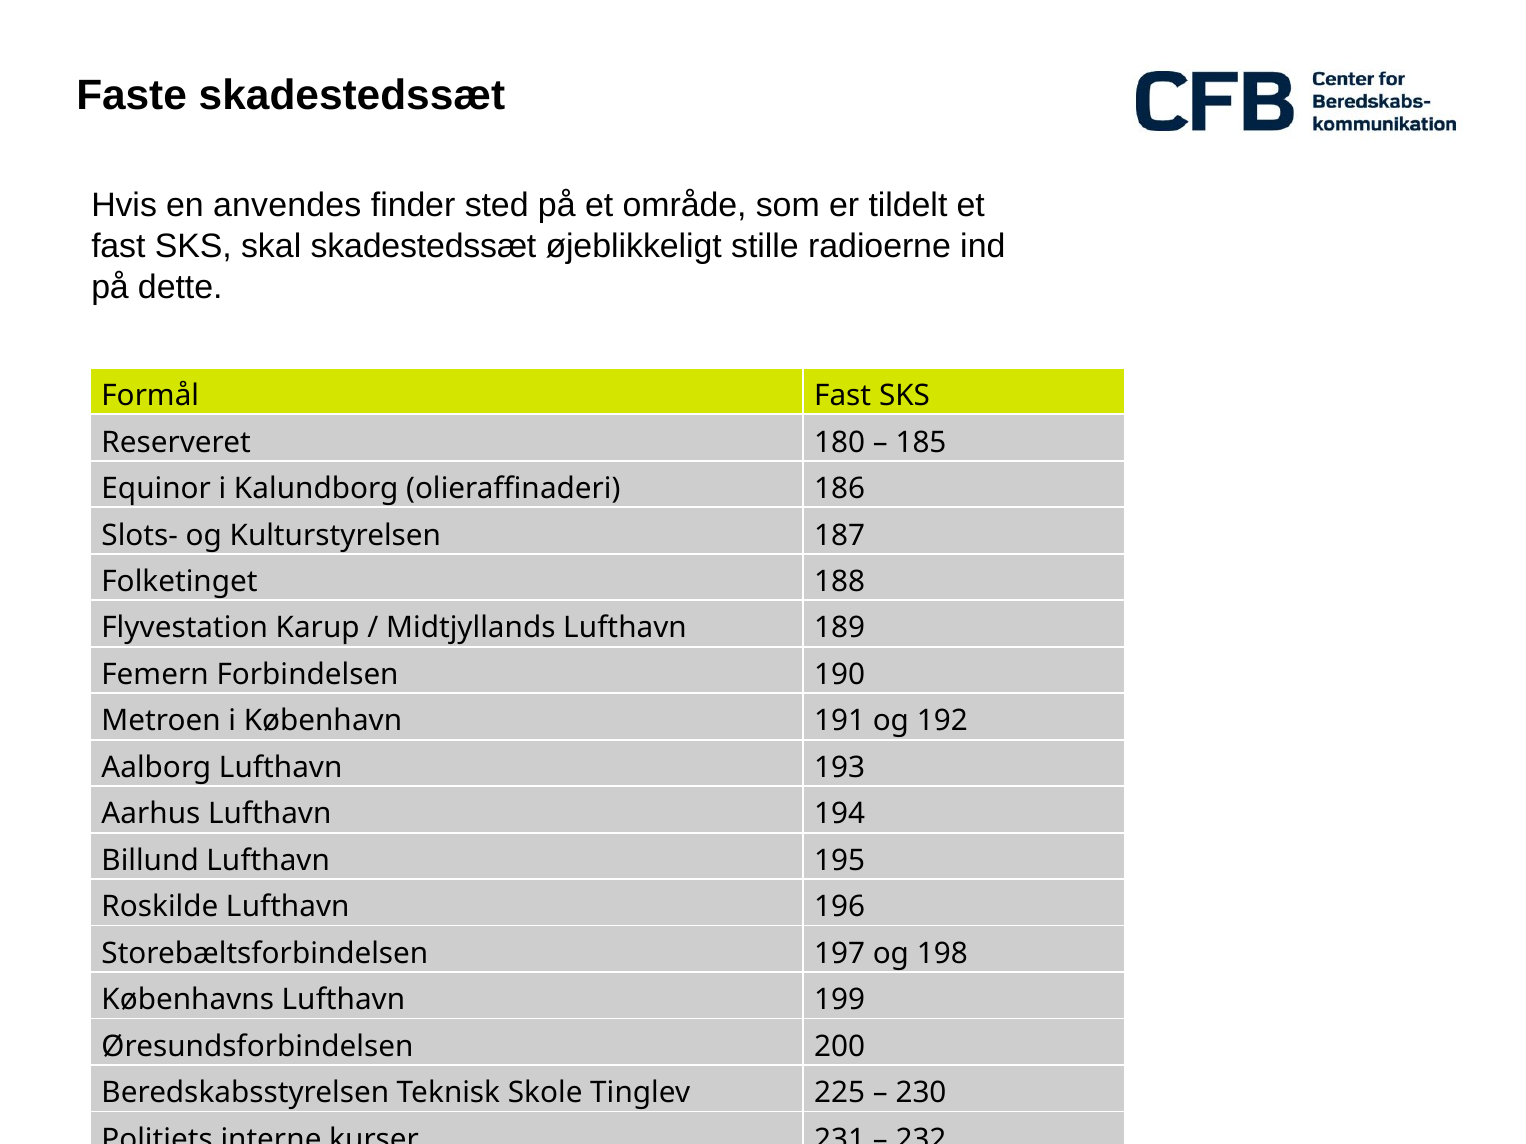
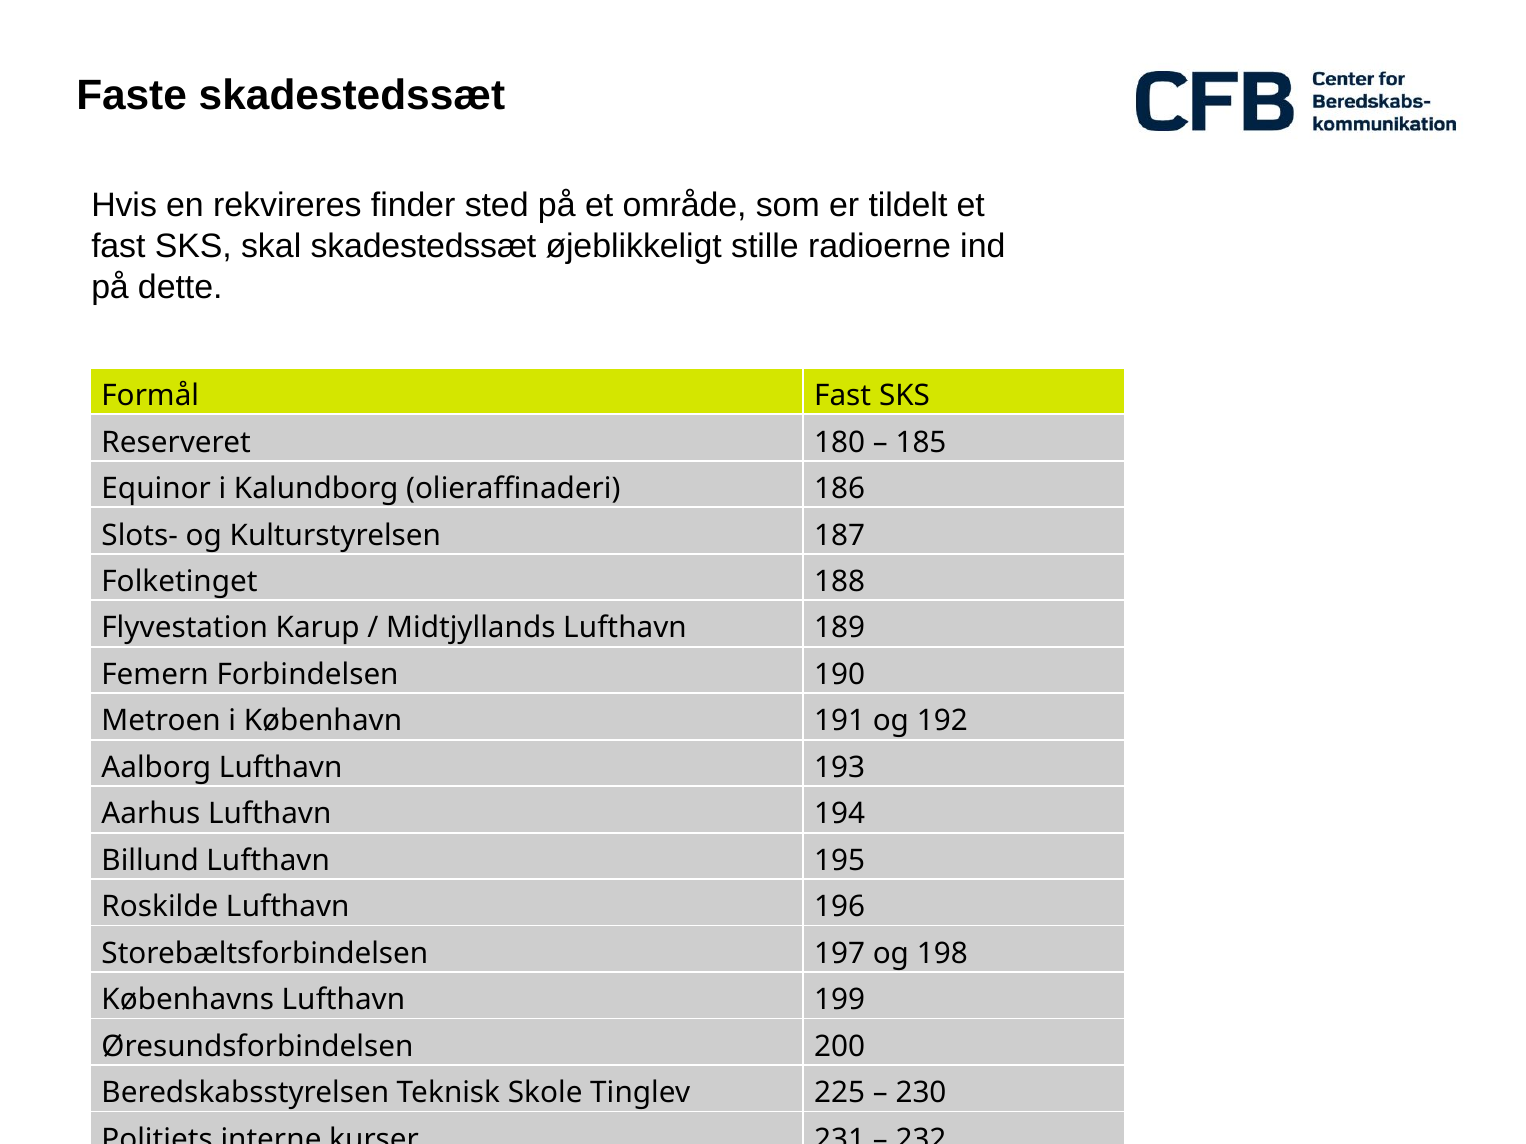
anvendes: anvendes -> rekvireres (287, 206)
